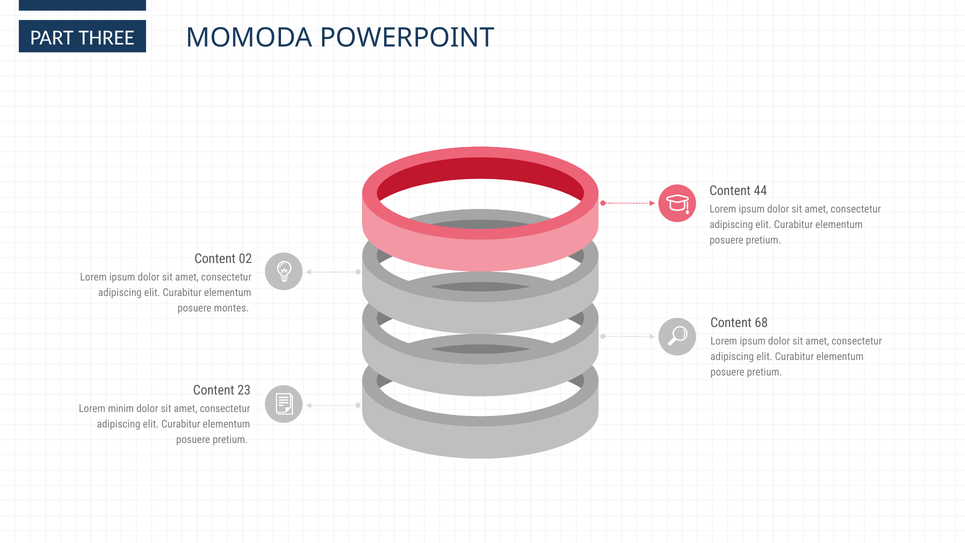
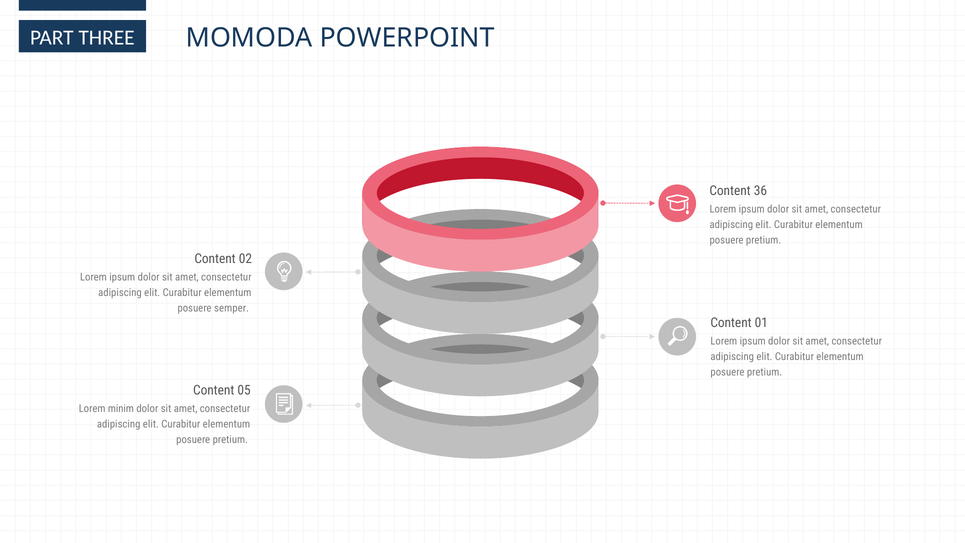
44: 44 -> 36 (760, 191)
montes: montes -> semper (232, 308)
68: 68 -> 01 (761, 323)
23: 23 -> 05 (244, 390)
